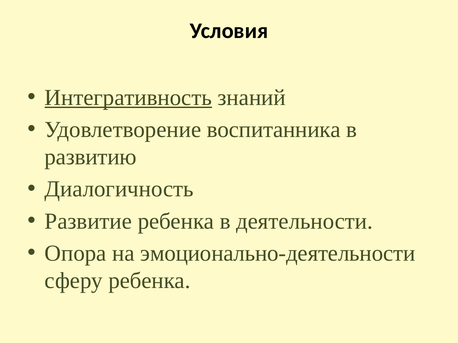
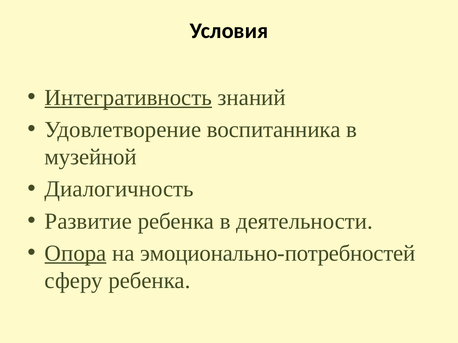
развитию: развитию -> музейной (91, 157)
Опора underline: none -> present (76, 254)
эмоционально-деятельности: эмоционально-деятельности -> эмоционально-потребностей (278, 254)
